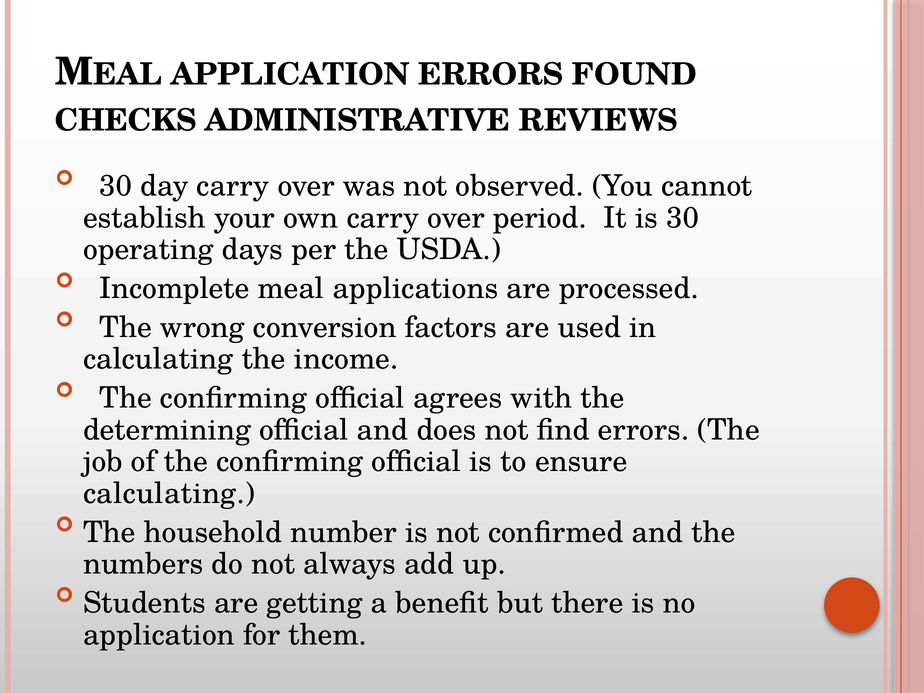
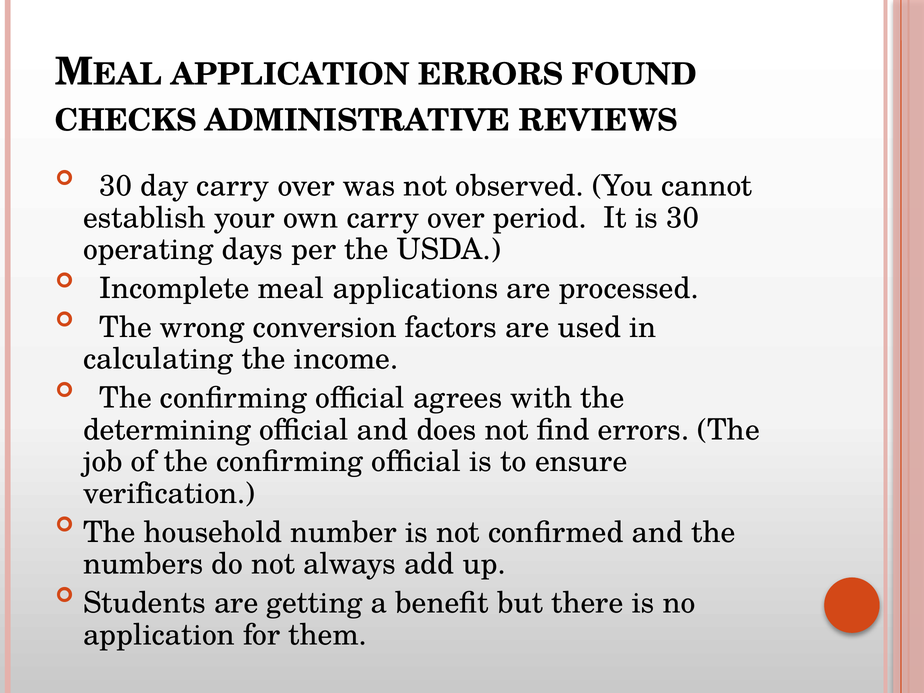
calculating: calculating -> verification (169, 494)
